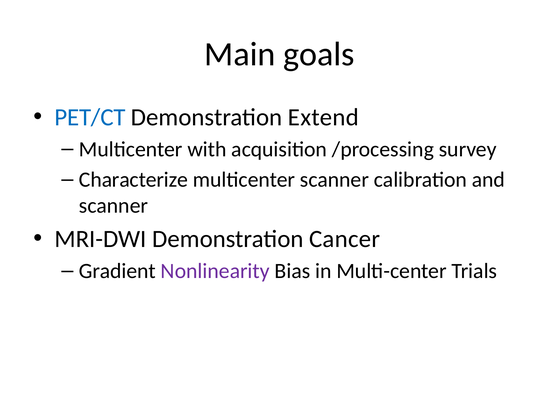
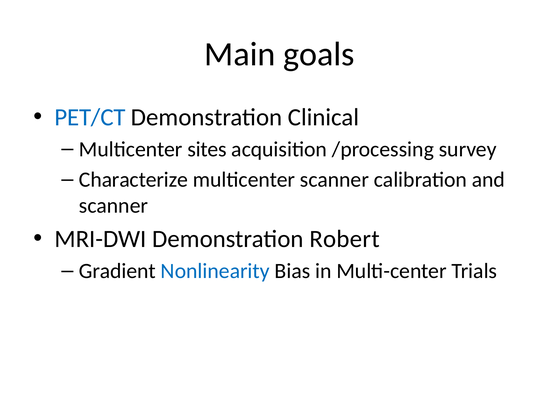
Extend: Extend -> Clinical (324, 117)
with: with -> sites (207, 149)
Cancer: Cancer -> Robert (345, 239)
Nonlinearity colour: purple -> blue (215, 271)
